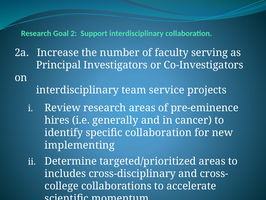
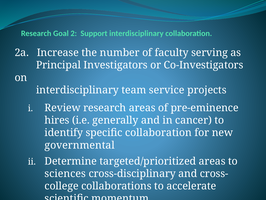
implementing: implementing -> governmental (80, 145)
includes: includes -> sciences (65, 173)
